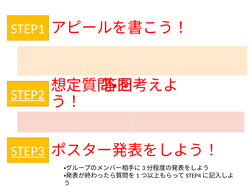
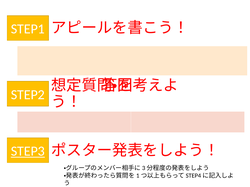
STEP2 underline: present -> none (28, 95)
